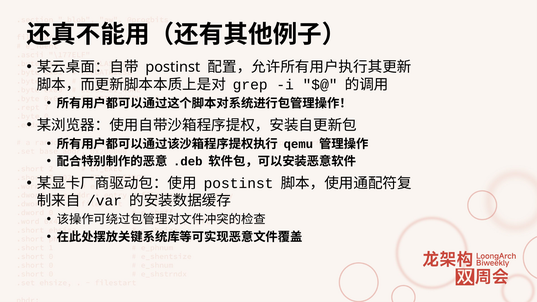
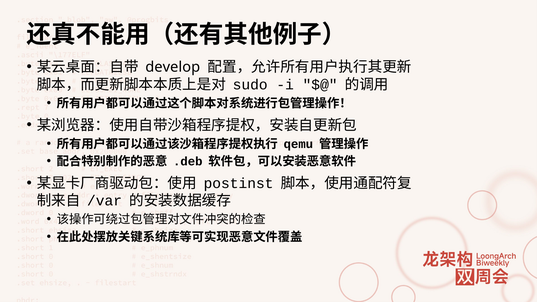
postinst: postinst -> develop (173, 67)
grep: grep -> sudo (250, 85)
